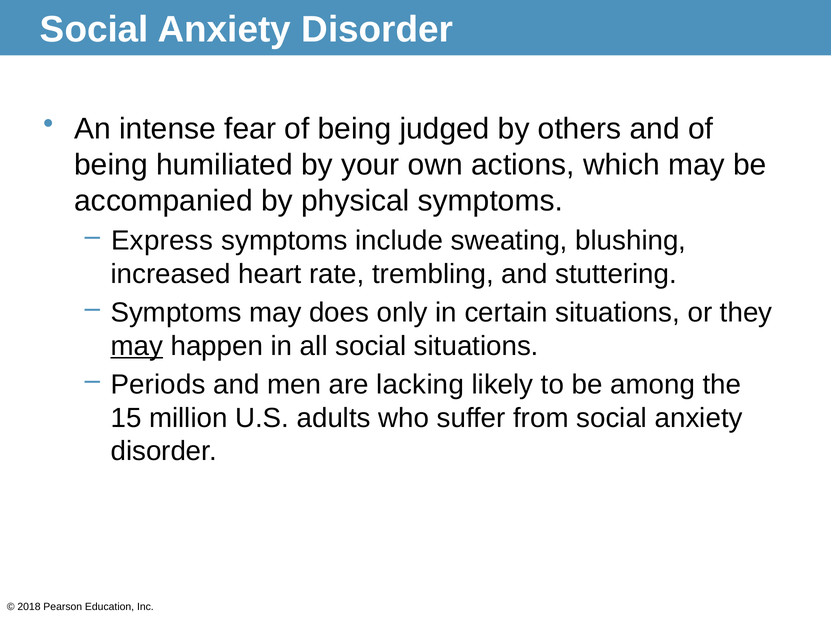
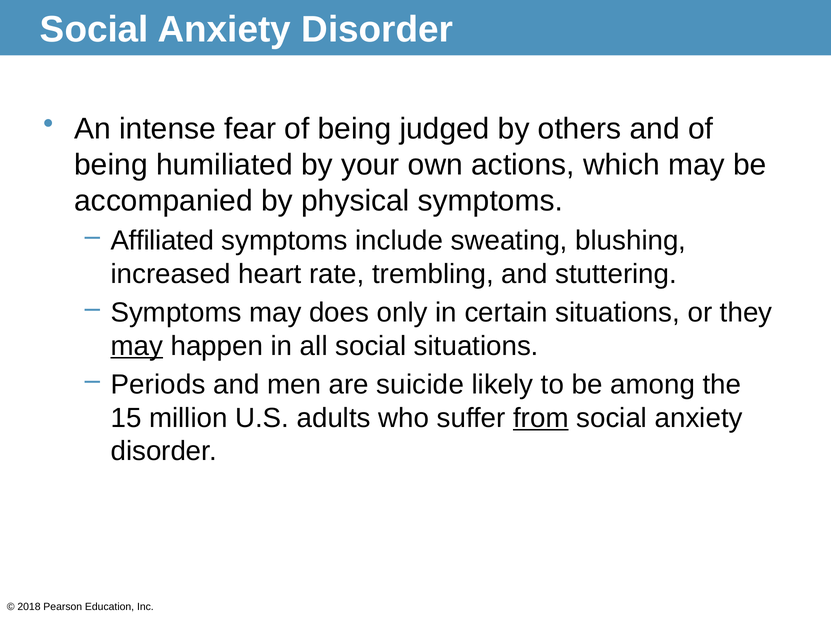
Express: Express -> Affiliated (162, 241)
lacking: lacking -> suicide (420, 385)
from underline: none -> present (541, 418)
